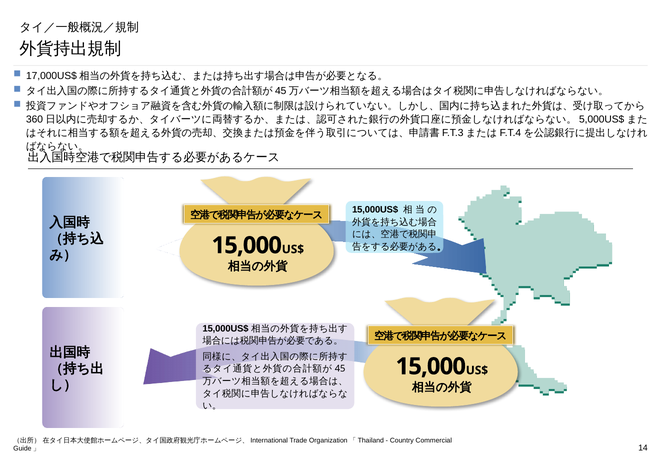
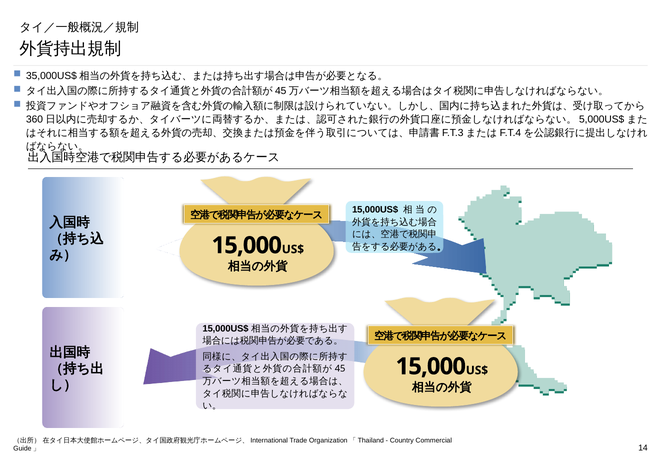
17,000US$: 17,000US$ -> 35,000US$ (51, 76)
